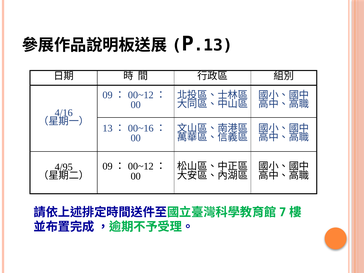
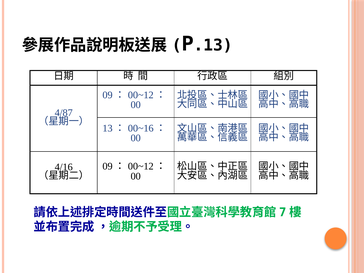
4/16: 4/16 -> 4/87 (64, 113)
4/95: 4/95 -> 4/16 (64, 167)
